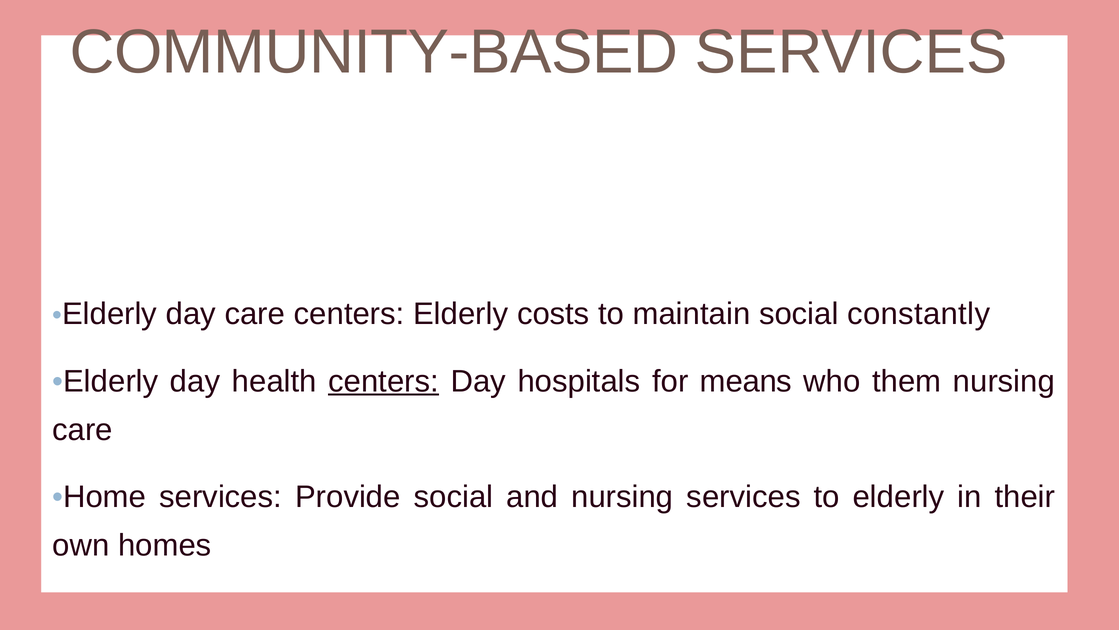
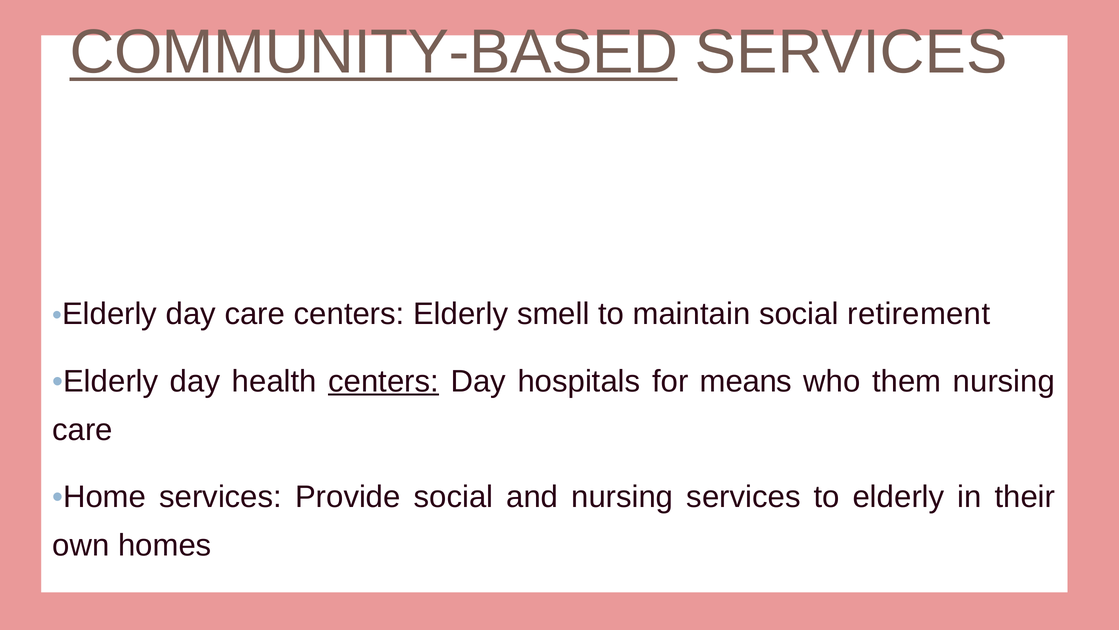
COMMUNITY-BASED underline: none -> present (374, 52)
costs: costs -> smell (553, 314)
constantly: constantly -> retirement (919, 314)
